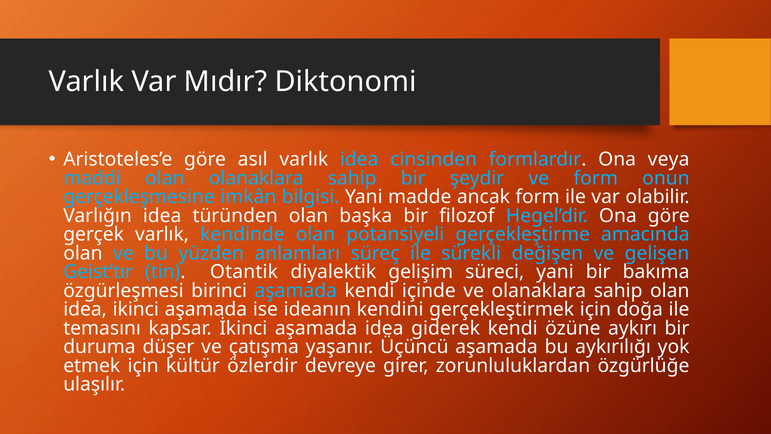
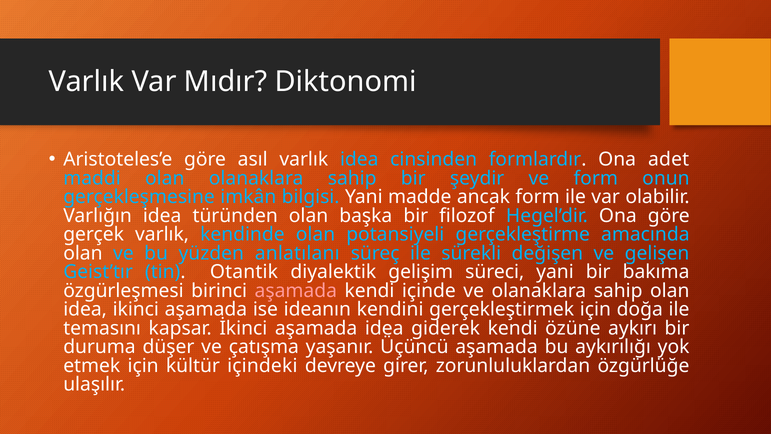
veya: veya -> adet (669, 159)
anlamları: anlamları -> anlatılanı (297, 253)
aşamada colour: light blue -> pink (296, 290)
özlerdir: özlerdir -> içindeki (262, 365)
